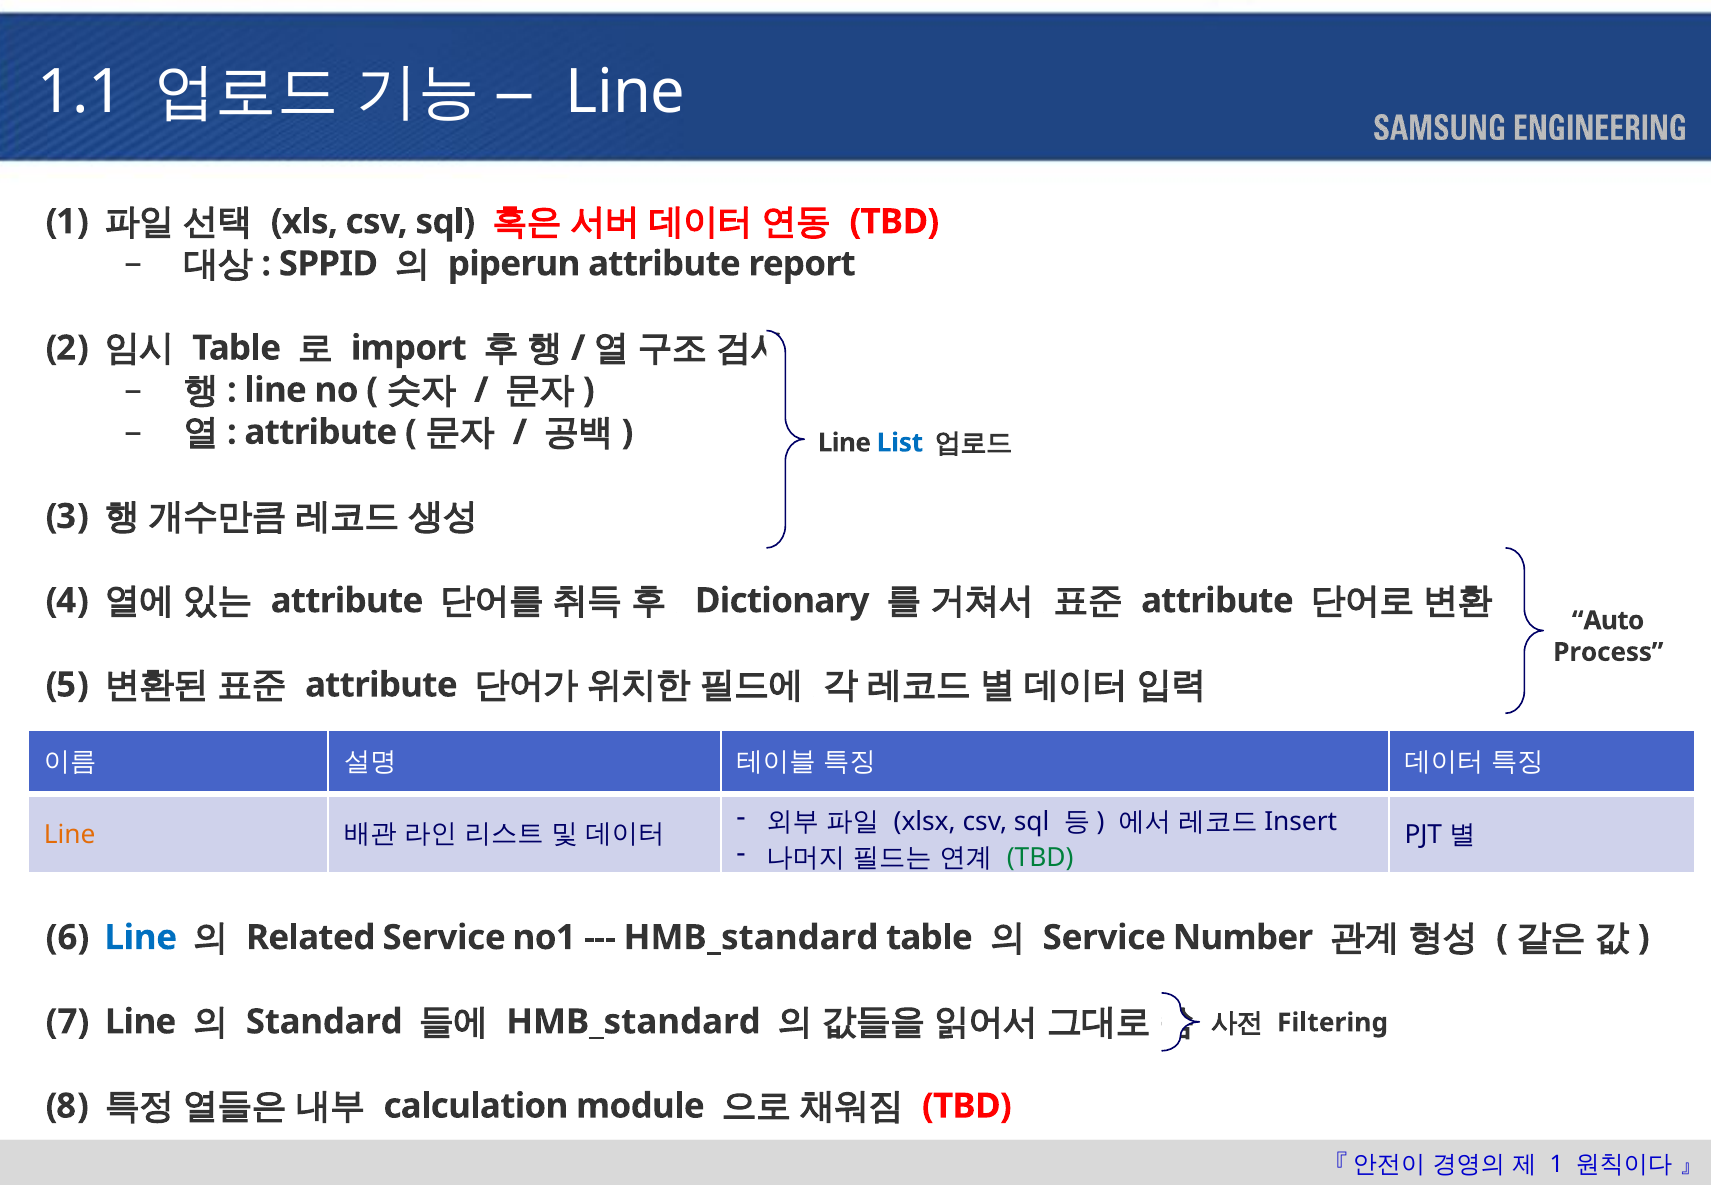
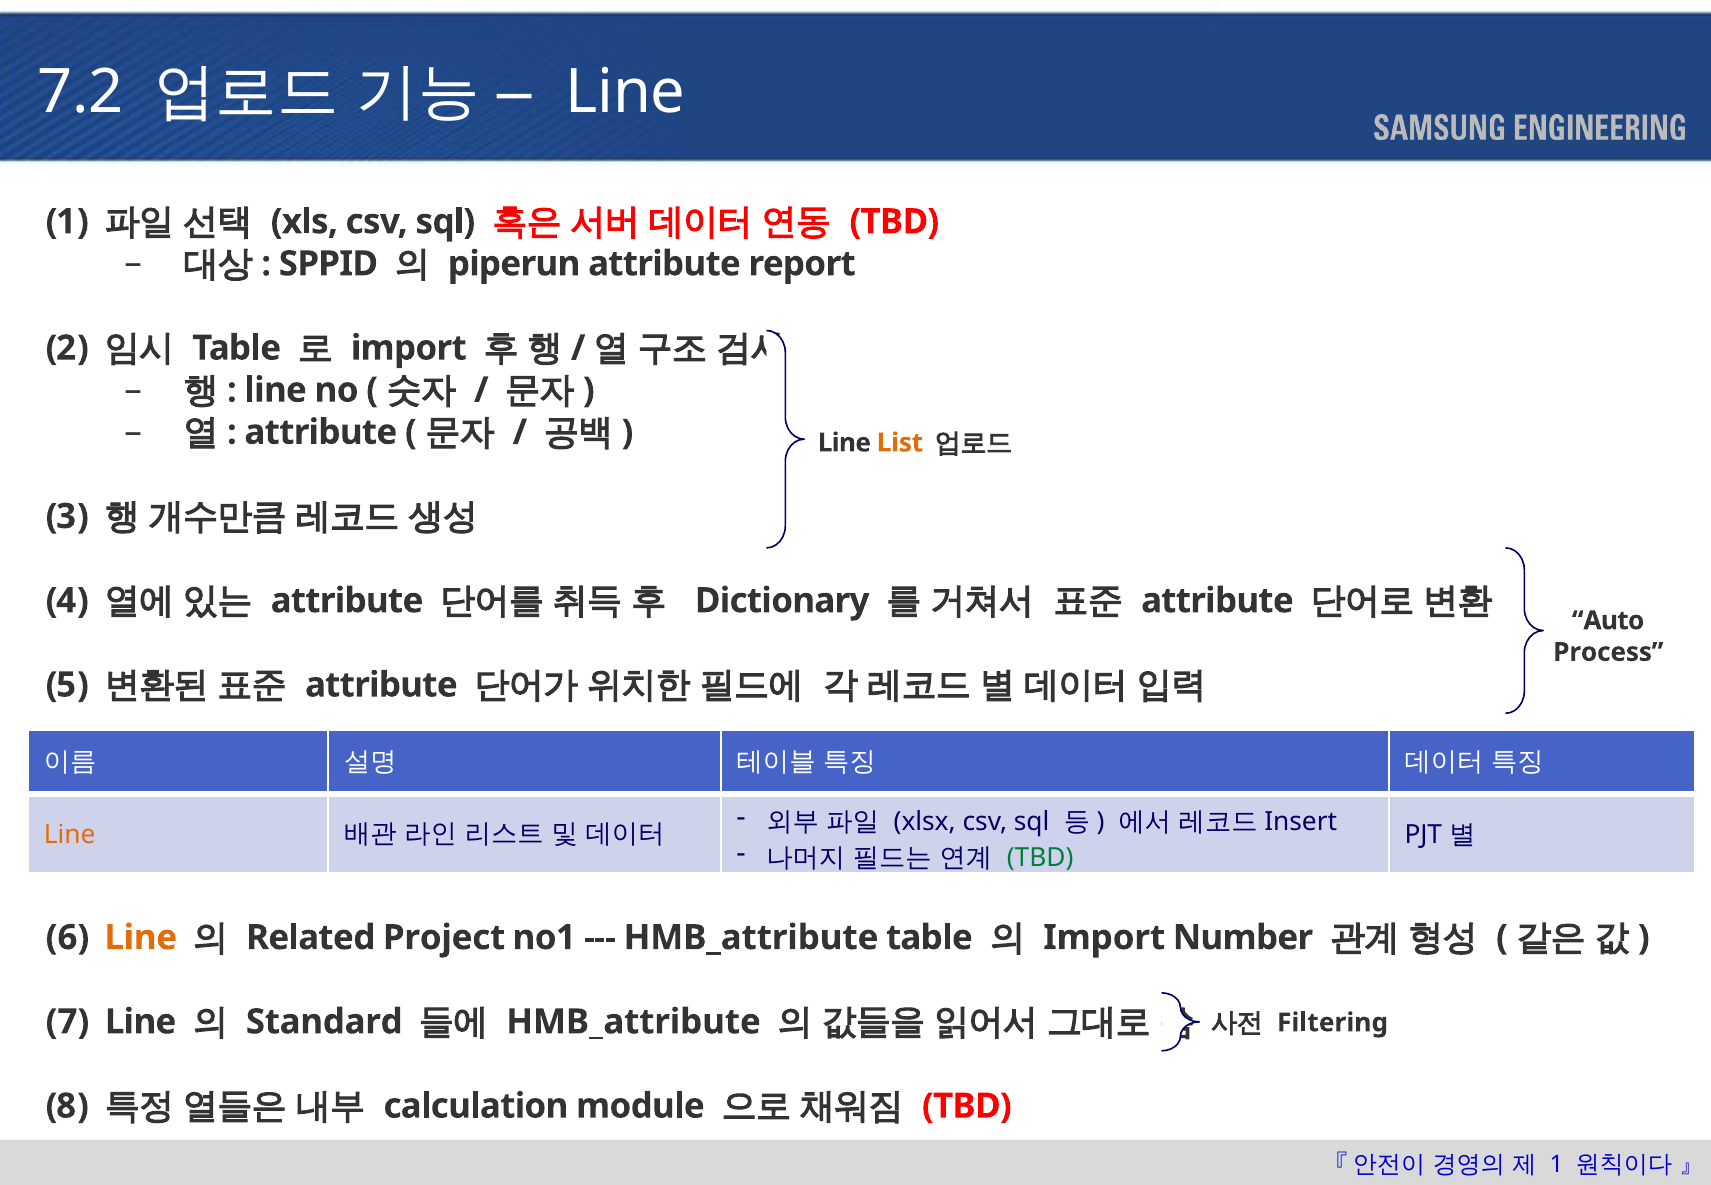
1.1: 1.1 -> 7.2 (81, 92)
List colour: blue -> orange (900, 443)
Line colour: blue -> orange (141, 937)
Related Service: Service -> Project (444, 937)
HMB_standard: HMB_standard -> HMB_attribute (751, 937)
Service: Service -> Import (1104, 937)
HMB_standard: HMB_standard -> HMB_attribute (634, 1021)
